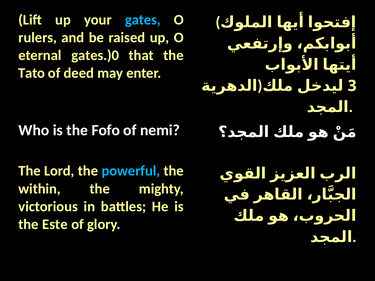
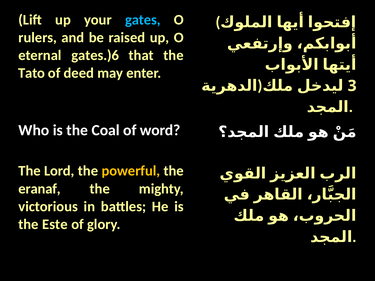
gates.)0: gates.)0 -> gates.)6 (95, 55)
Fofo: Fofo -> Coal (106, 130)
nemi: nemi -> word (160, 130)
powerful colour: light blue -> yellow (131, 171)
within: within -> eranaf (40, 189)
